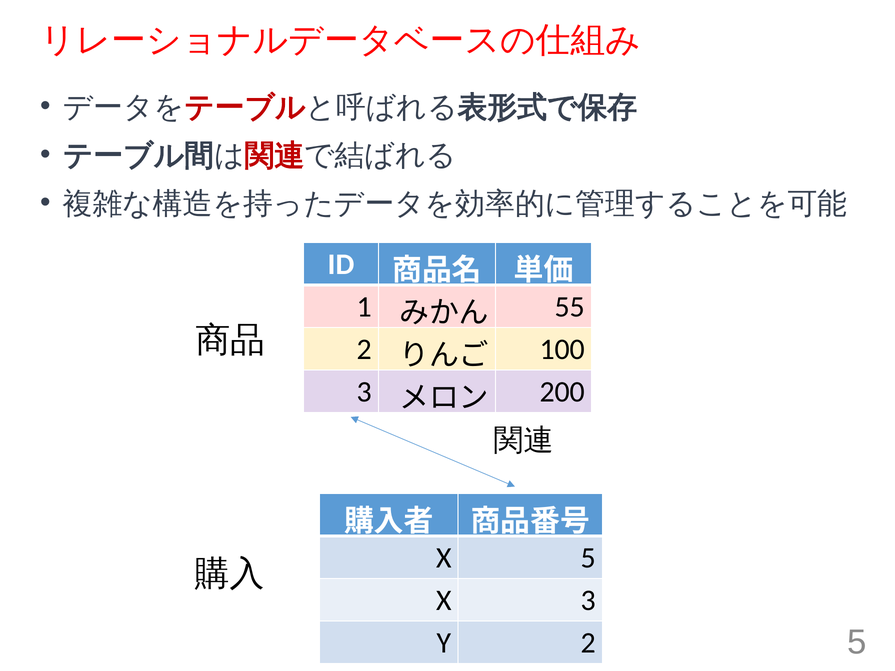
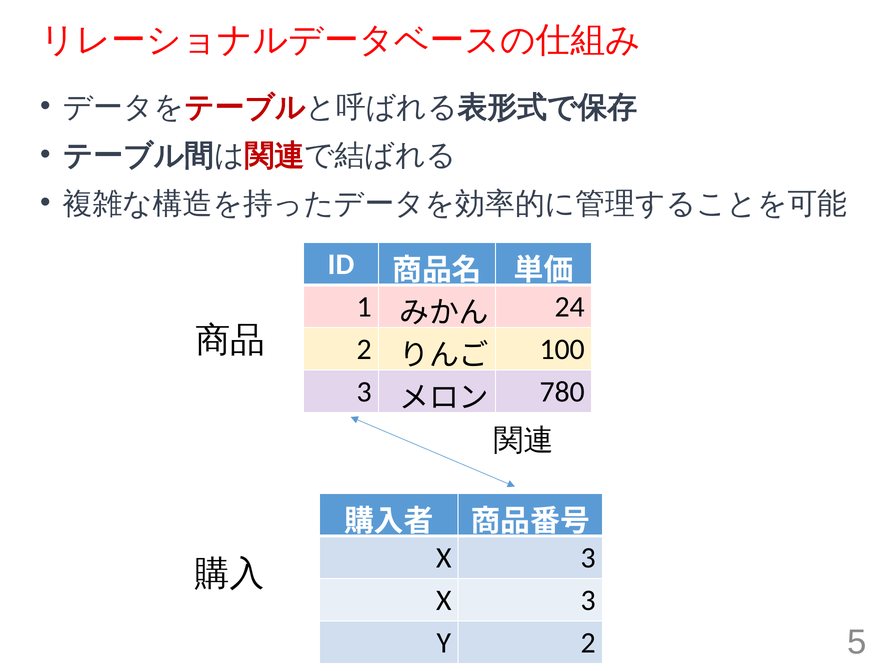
55: 55 -> 24 (570, 307)
200: 200 -> 780 (562, 392)
5: 5 -> 3 (588, 558)
